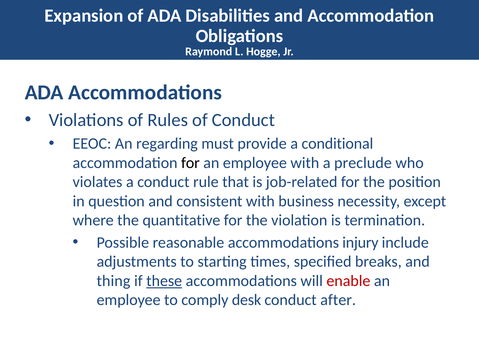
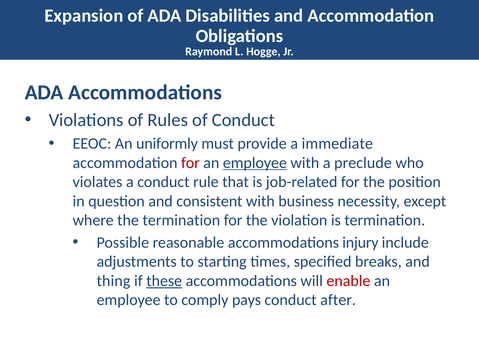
regarding: regarding -> uniformly (167, 144)
conditional: conditional -> immediate (337, 144)
for colour: black -> red (190, 163)
employee underline: none -> present (255, 163)
the quantitative: quantitative -> termination (181, 220)
desk: desk -> pays (247, 300)
